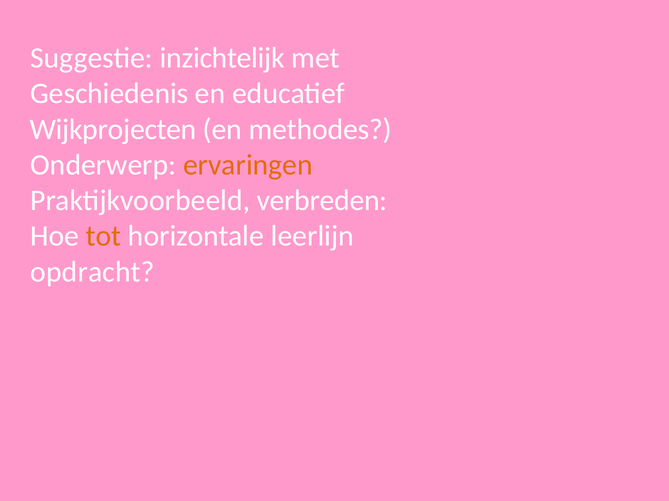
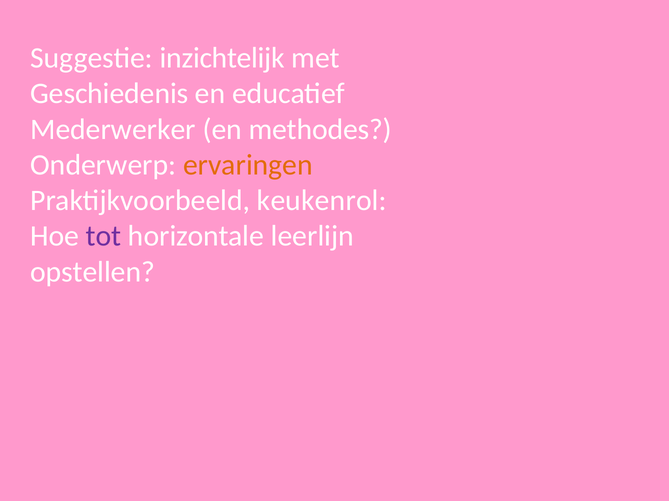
Wijkprojecten: Wijkprojecten -> Mederwerker (113, 129)
verbreden: verbreden -> keukenrol (322, 201)
tot colour: orange -> purple (104, 237)
opdracht: opdracht -> opstellen (93, 272)
